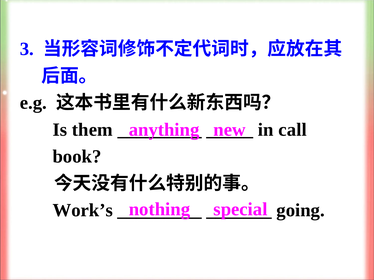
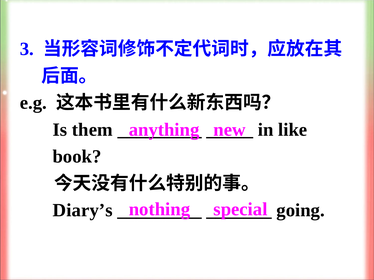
call: call -> like (293, 130)
Work’s: Work’s -> Diary’s (83, 211)
